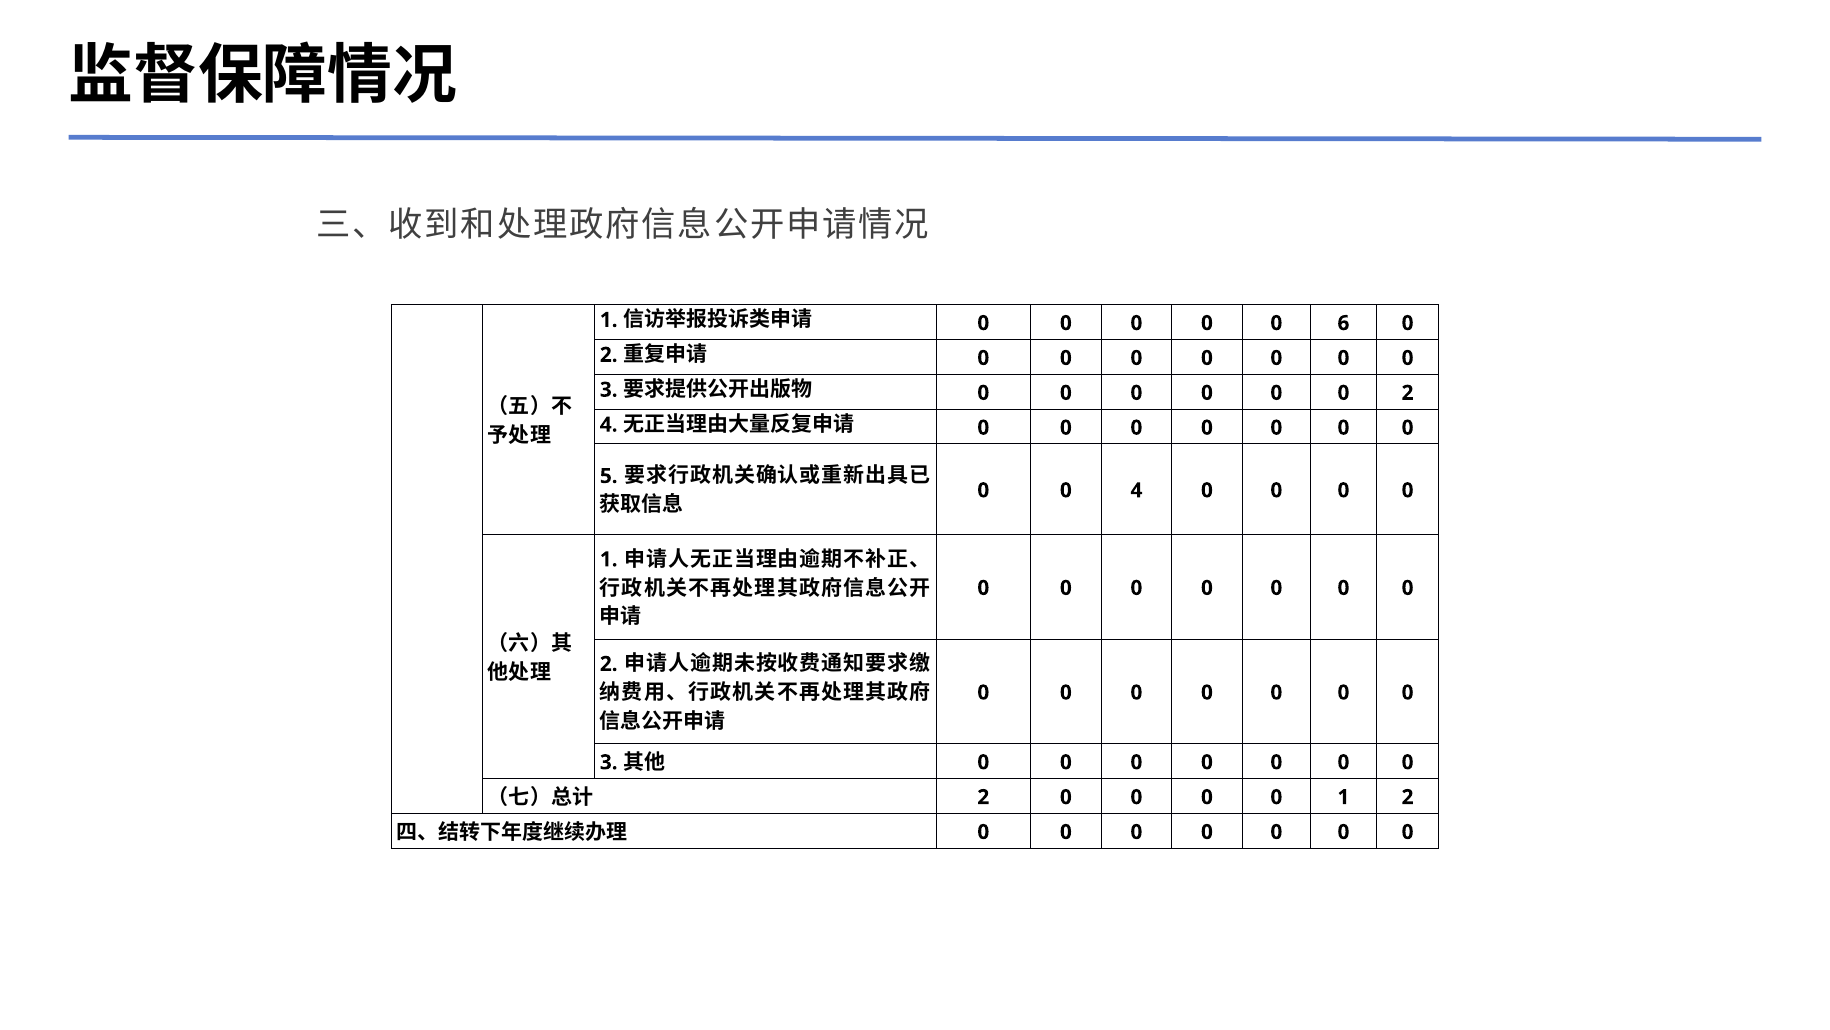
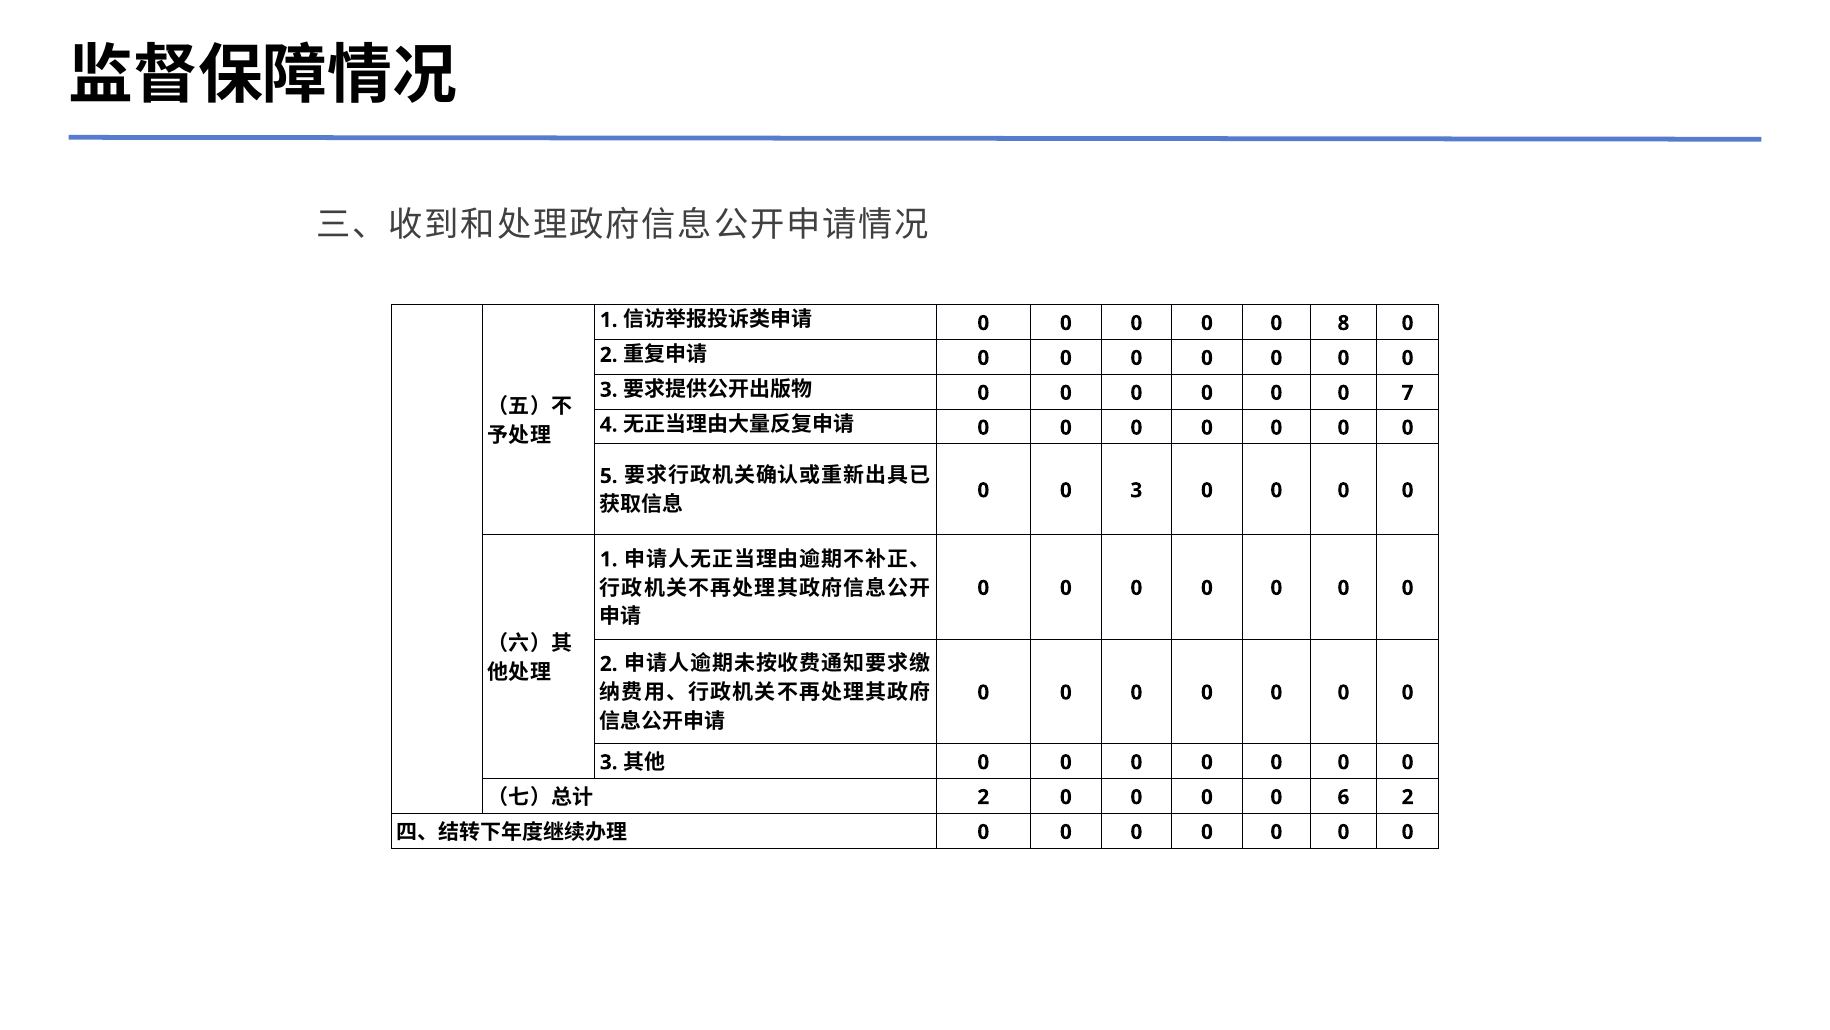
6: 6 -> 8 (1343, 323)
2: 2 -> 7 (1408, 393)
4: 4 -> 3 (1136, 490)
0 1: 1 -> 6 (1343, 797)
